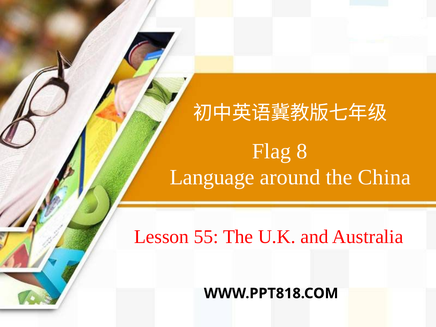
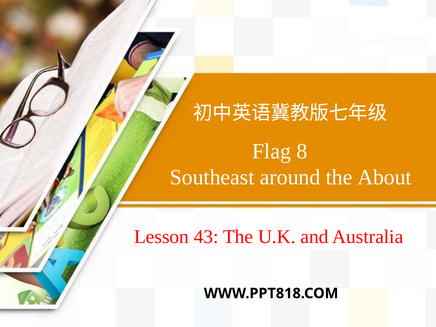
Language: Language -> Southeast (212, 177)
China: China -> About (385, 177)
55: 55 -> 43 (206, 237)
